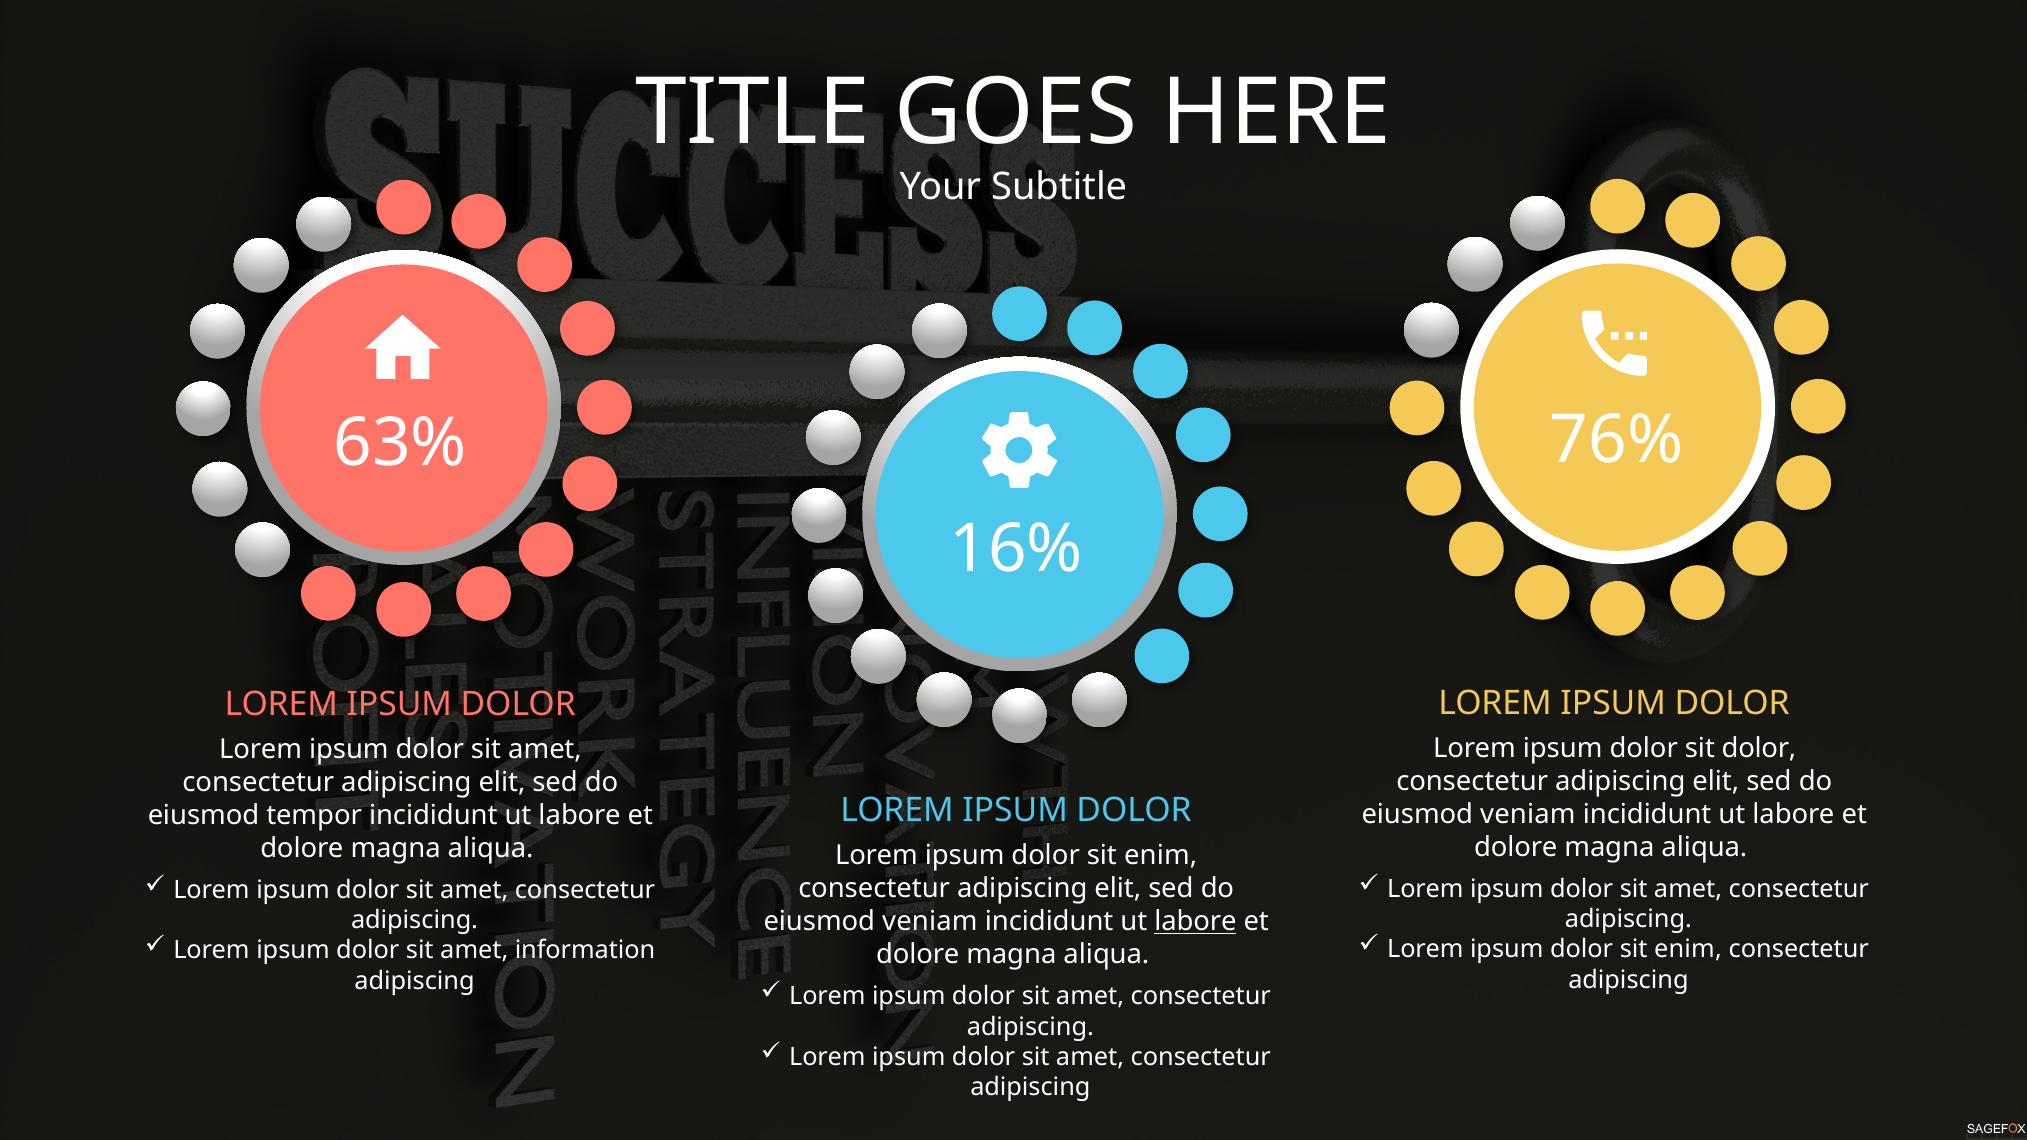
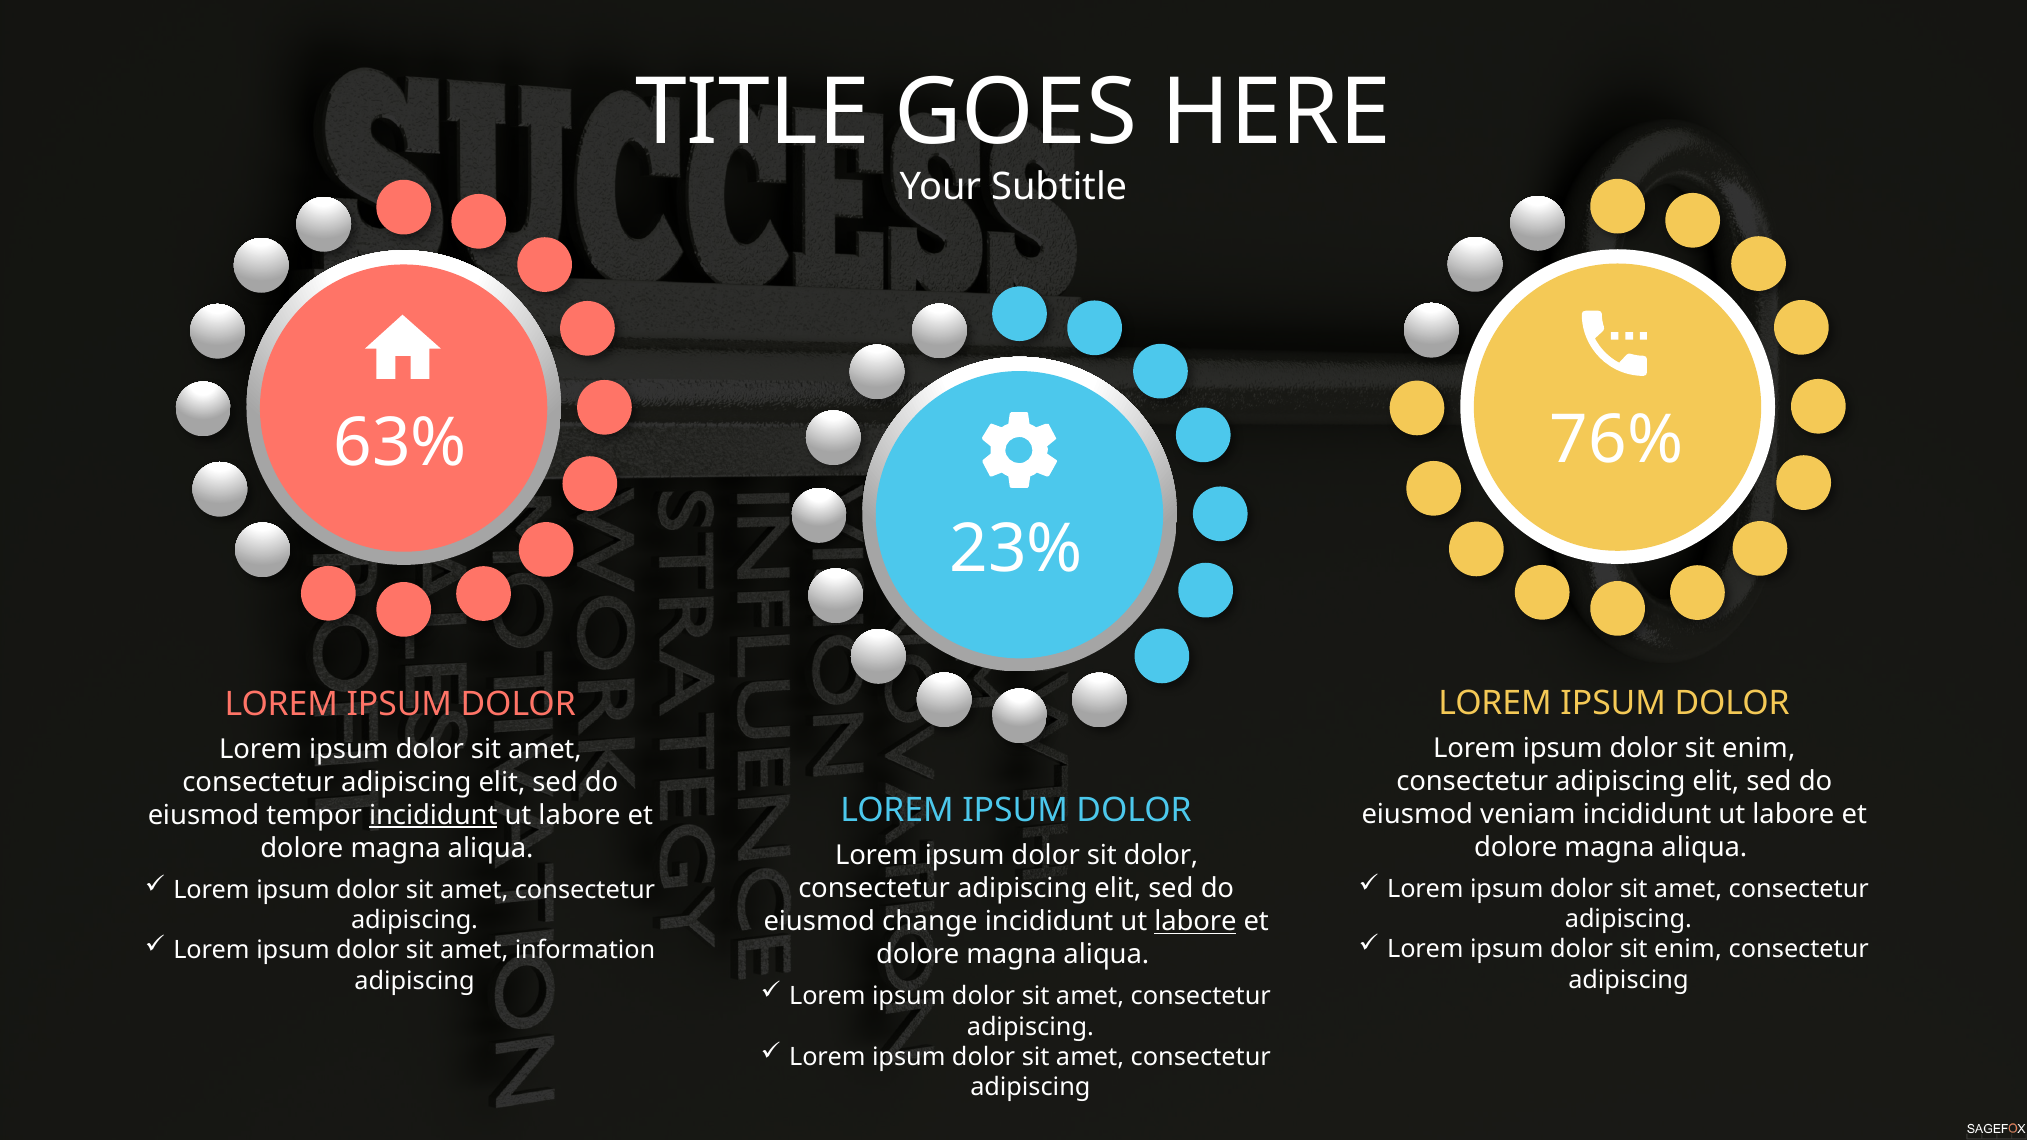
16%: 16% -> 23% (1016, 549)
dolor: dolor -> enim (1759, 748)
incididunt underline: none -> present (433, 815)
enim: enim -> dolor (1161, 856)
veniam: veniam -> change (930, 922)
